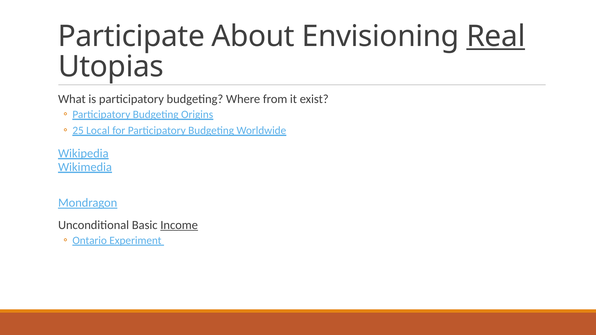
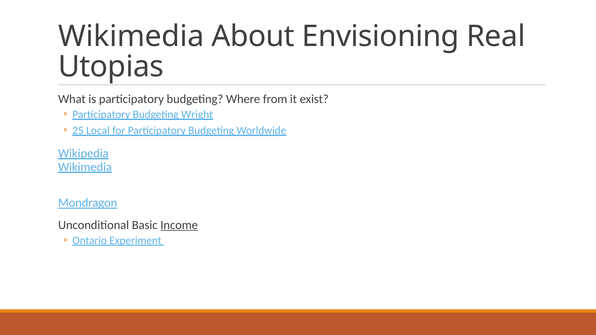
Participate: Participate -> Wikimedia (131, 36)
Real underline: present -> none (496, 36)
Origins: Origins -> Wright (197, 115)
